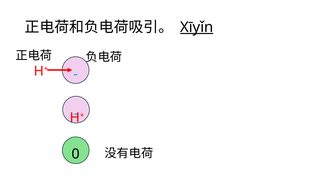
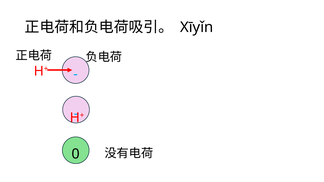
Xīyǐn underline: present -> none (197, 27)
